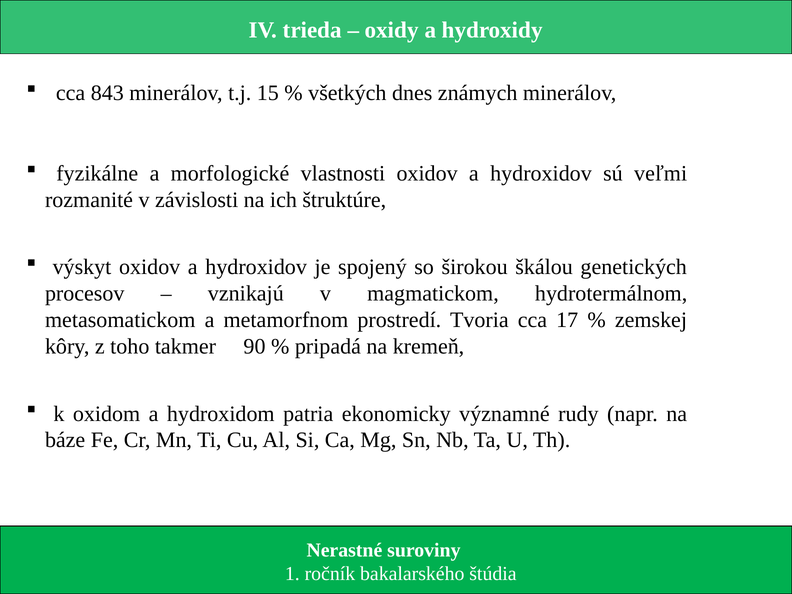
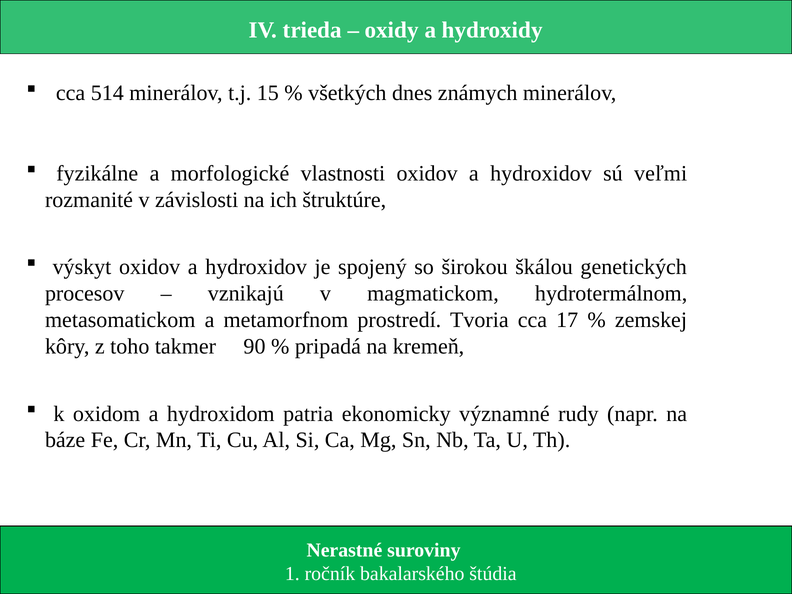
843: 843 -> 514 (107, 93)
